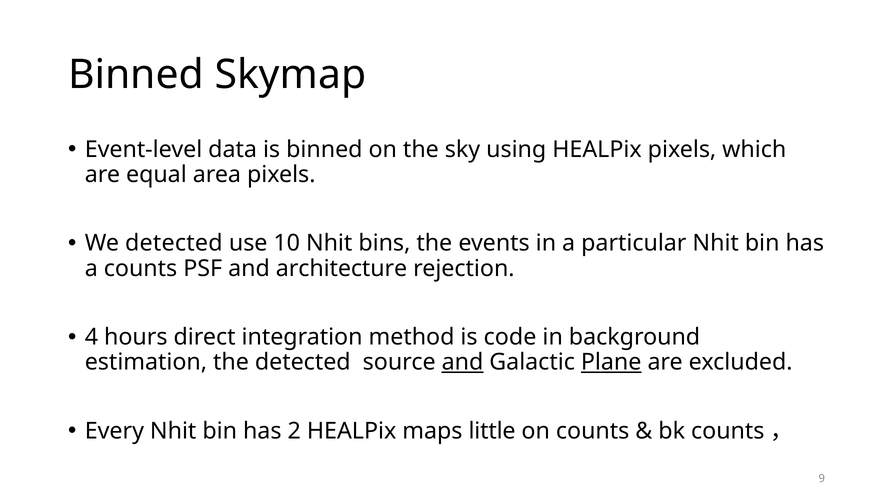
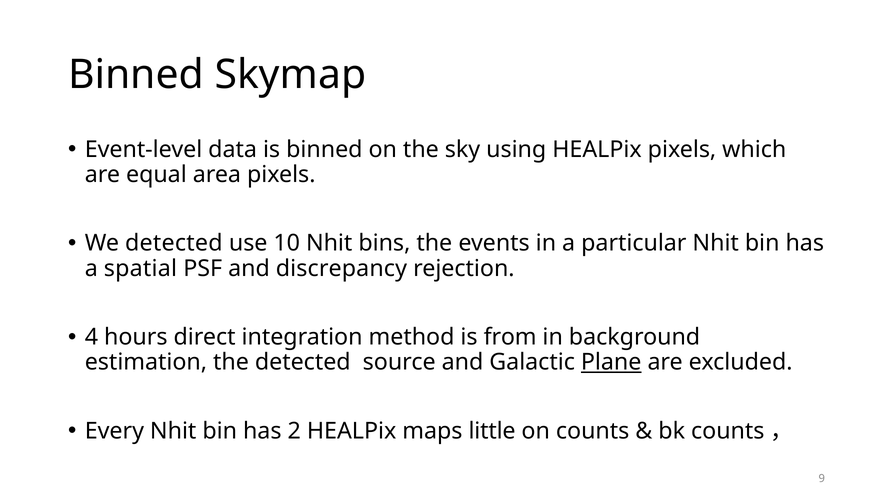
a counts: counts -> spatial (140, 269)
architecture: architecture -> discrepancy (341, 269)
code: code -> from (510, 337)
and underline: present -> none (462, 362)
